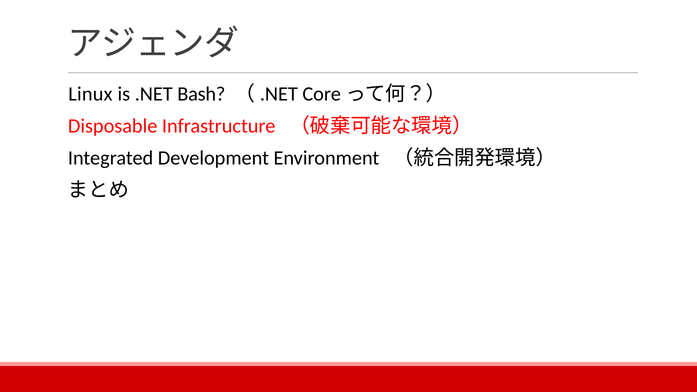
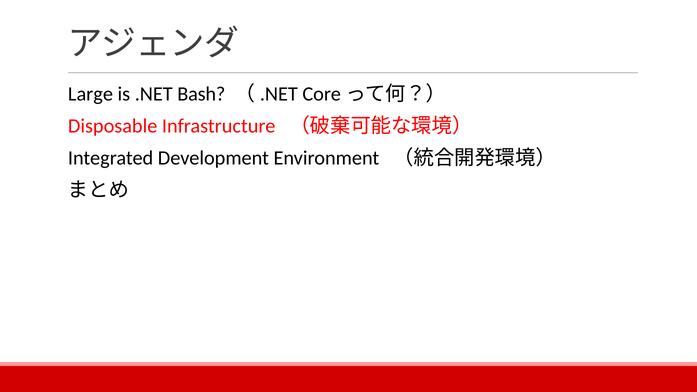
Linux: Linux -> Large (90, 94)
